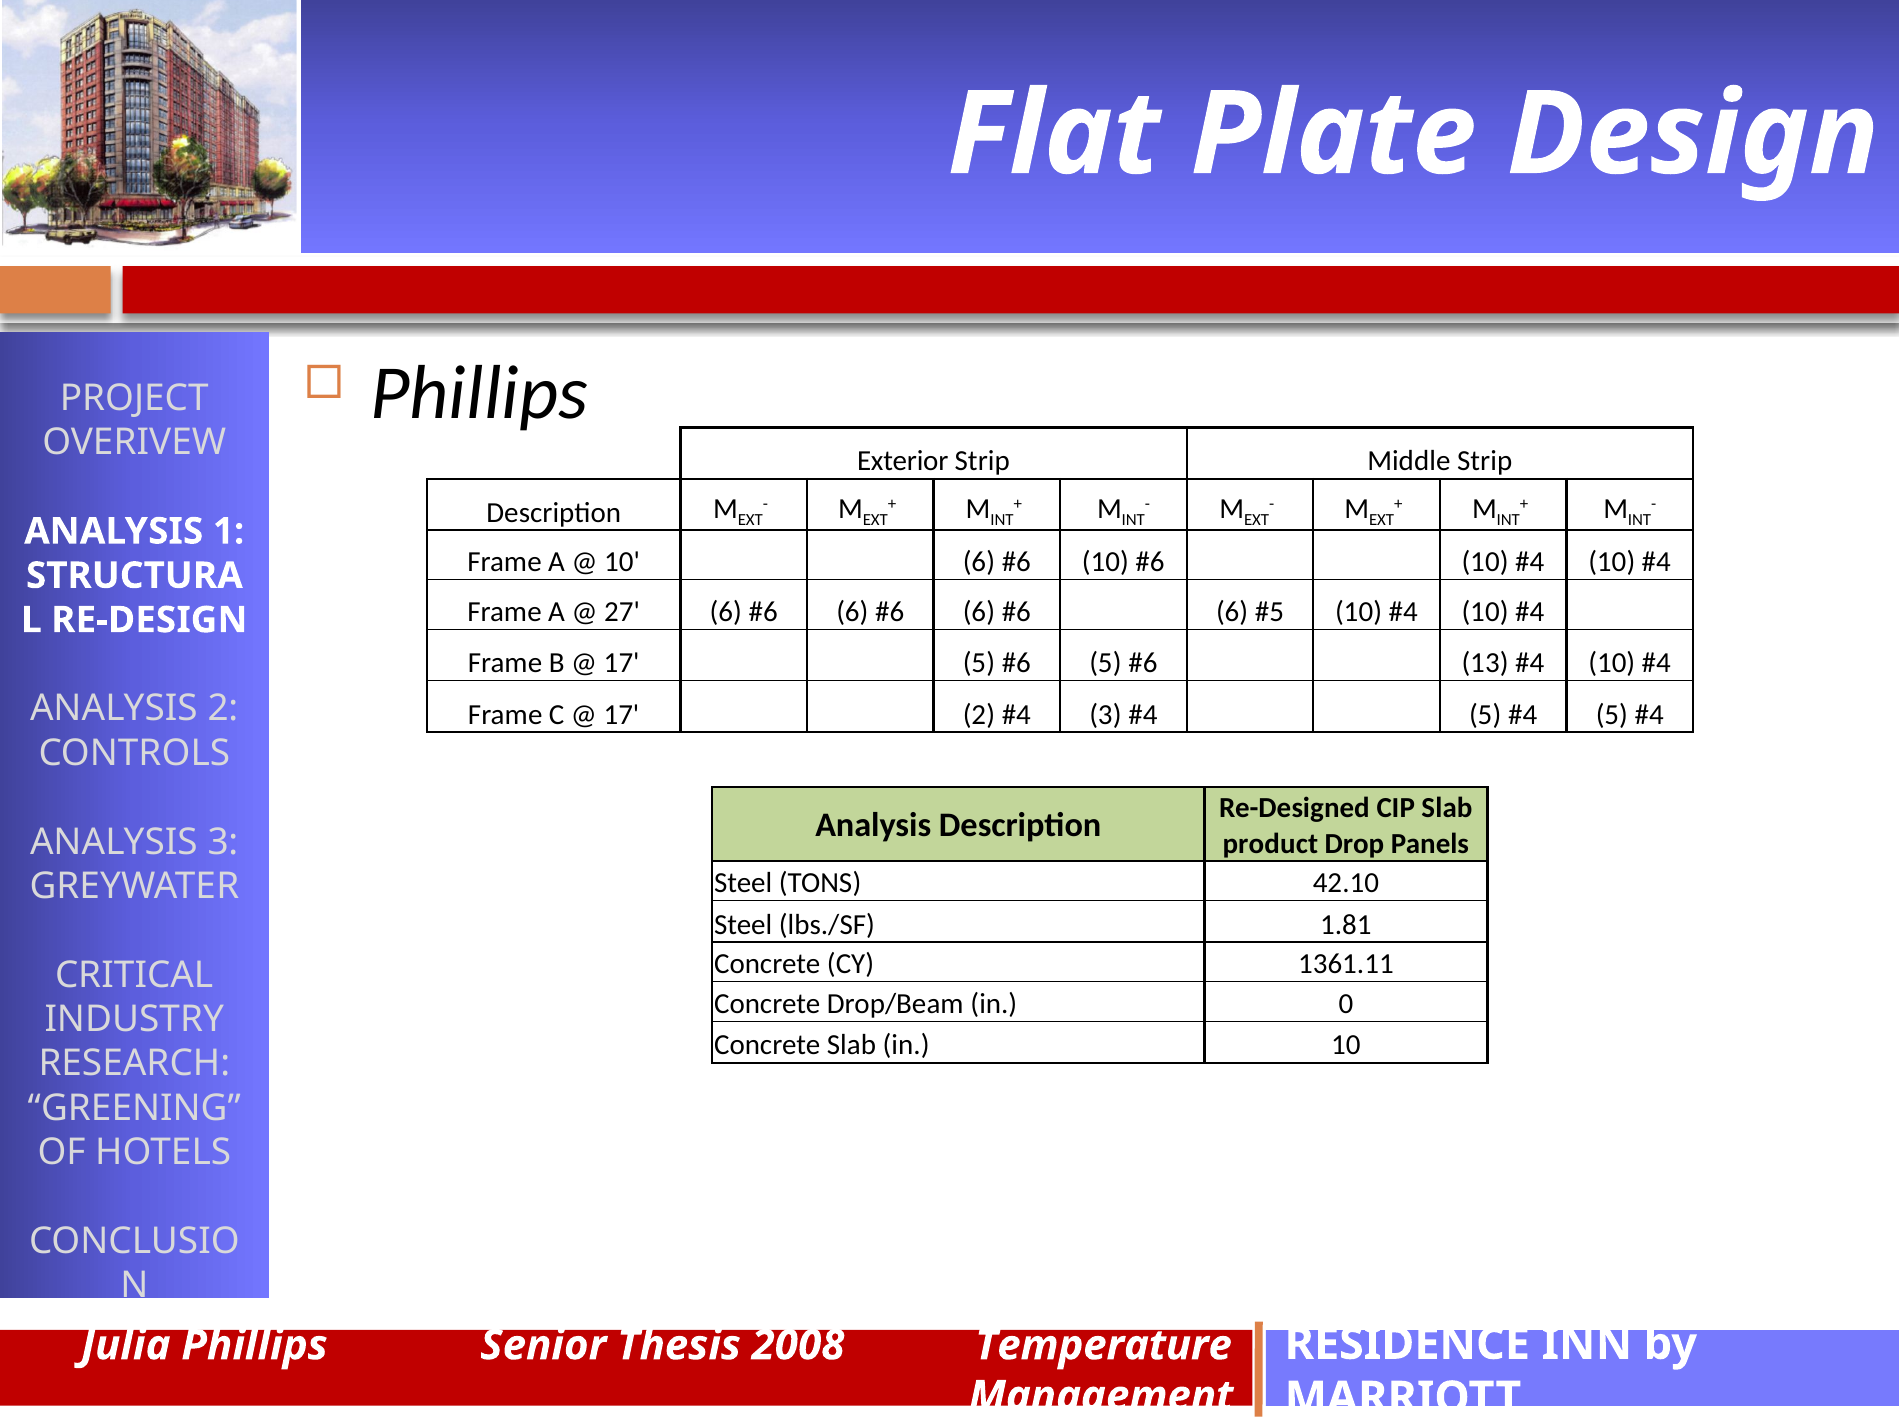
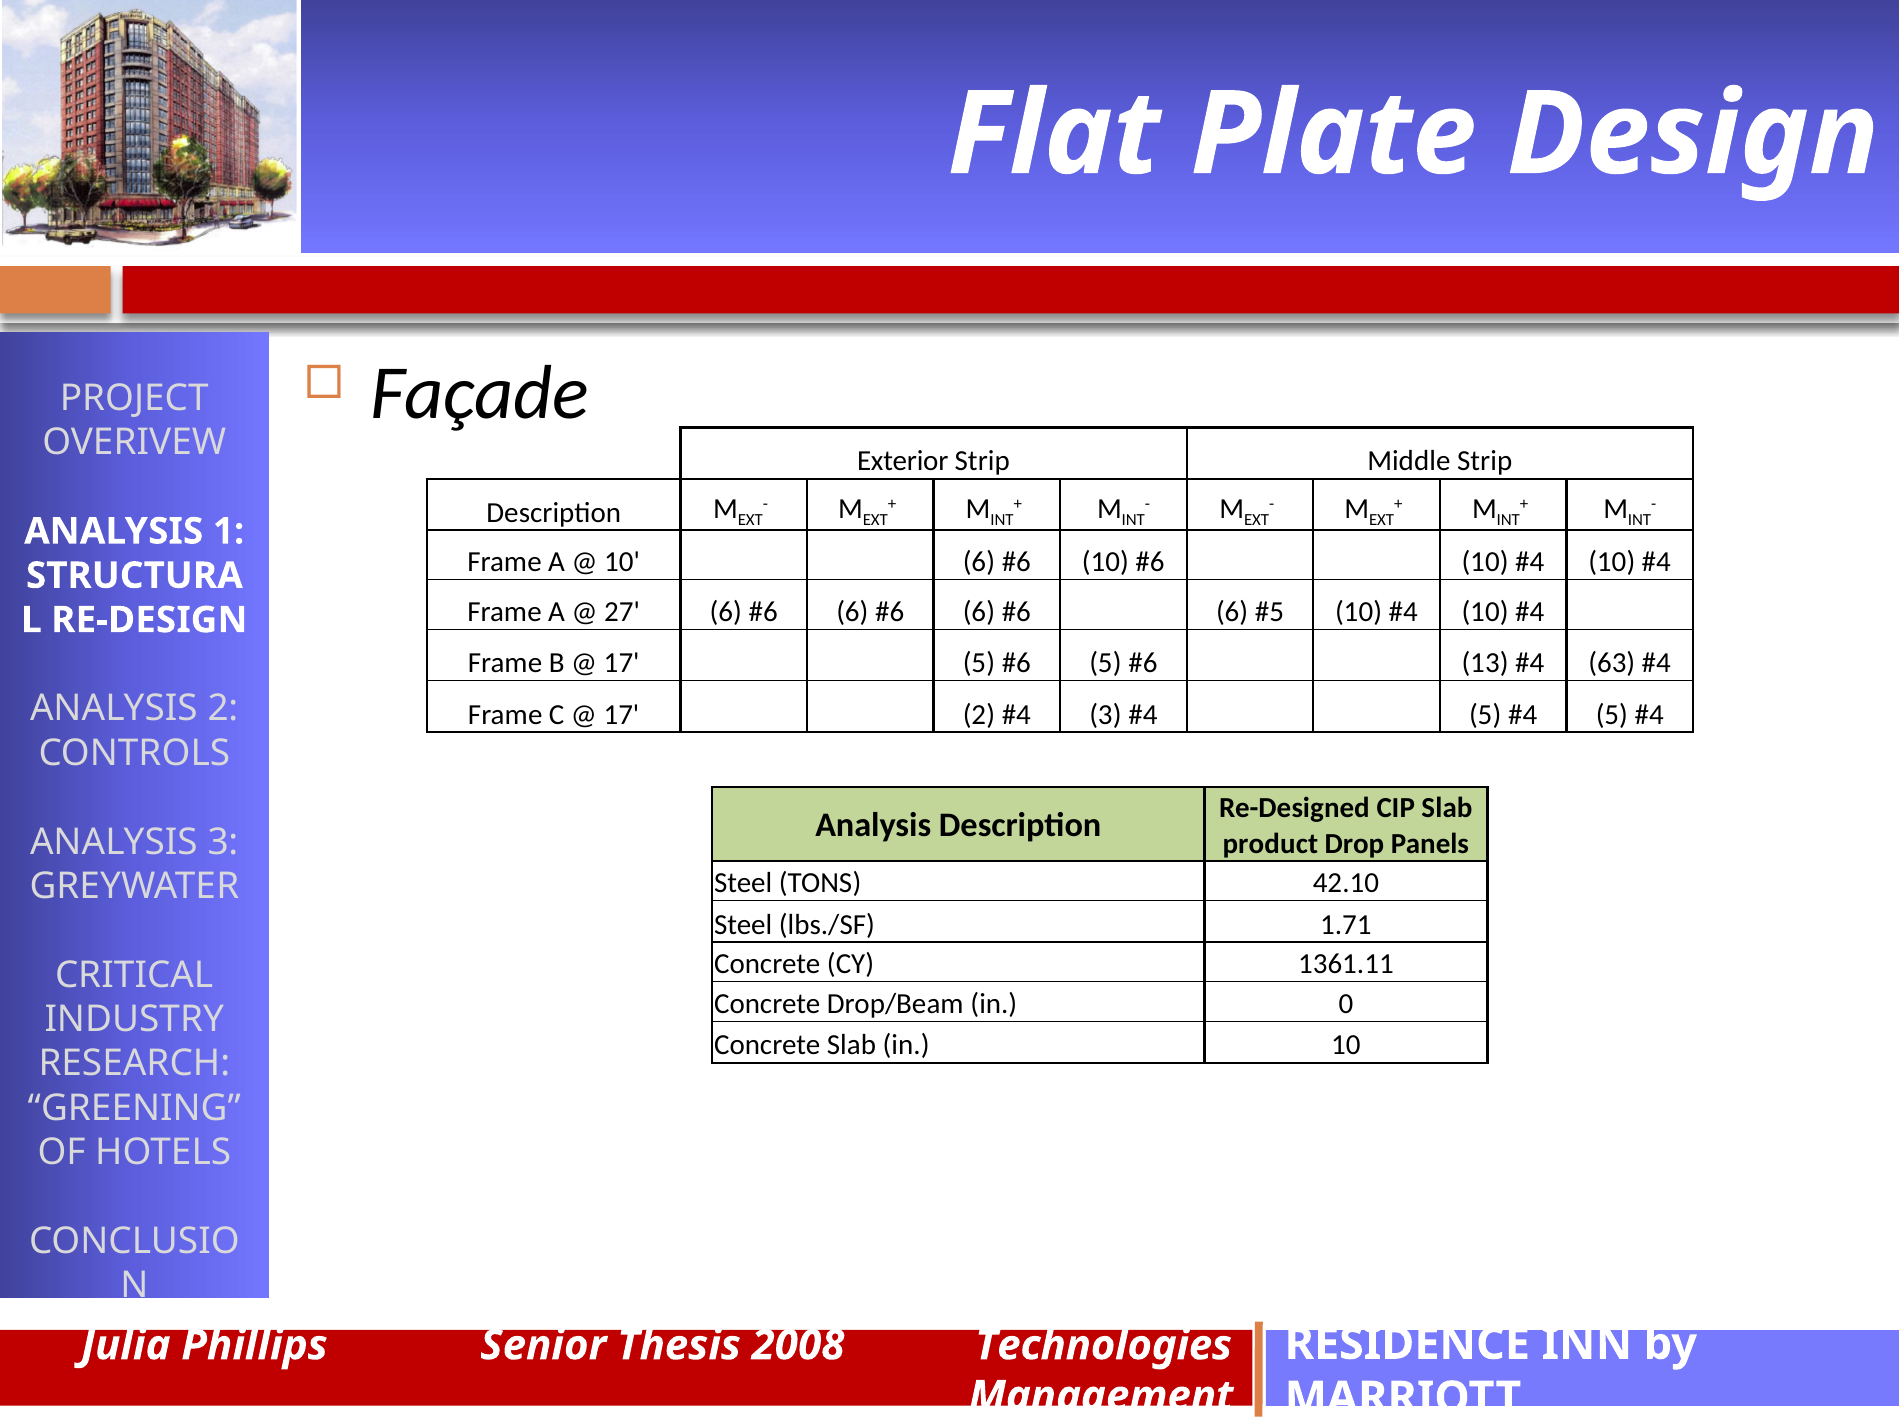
Phillips: Phillips -> Façade (479, 393)
10: 10 -> 63 (1612, 663)
1.81: 1.81 -> 1.71 (1346, 924)
Temperature: Temperature -> Technologies (1104, 1345)
